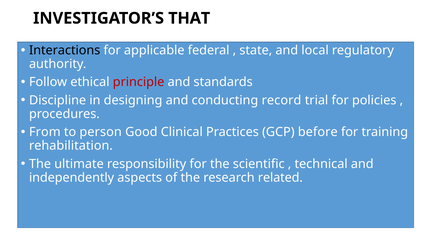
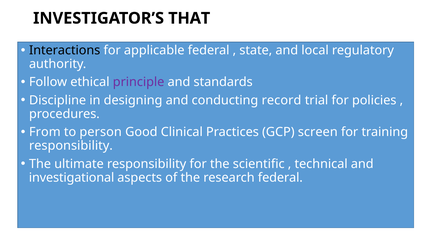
principle colour: red -> purple (139, 82)
before: before -> screen (318, 132)
rehabilitation: rehabilitation -> responsibility (71, 146)
independently: independently -> investigational (72, 178)
research related: related -> federal (280, 178)
